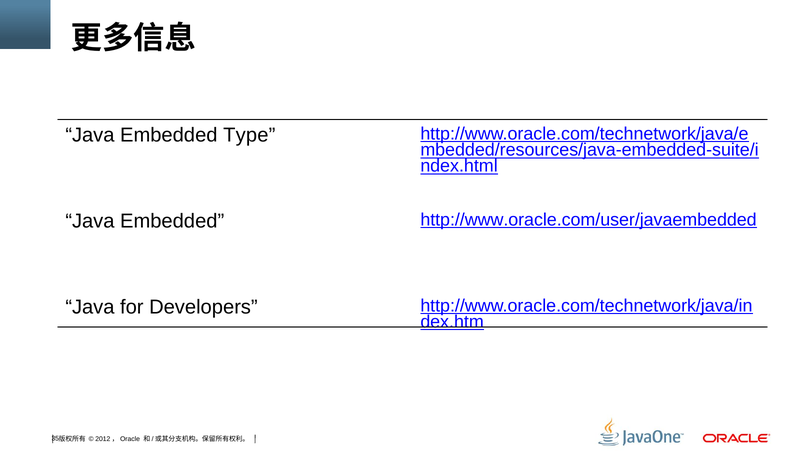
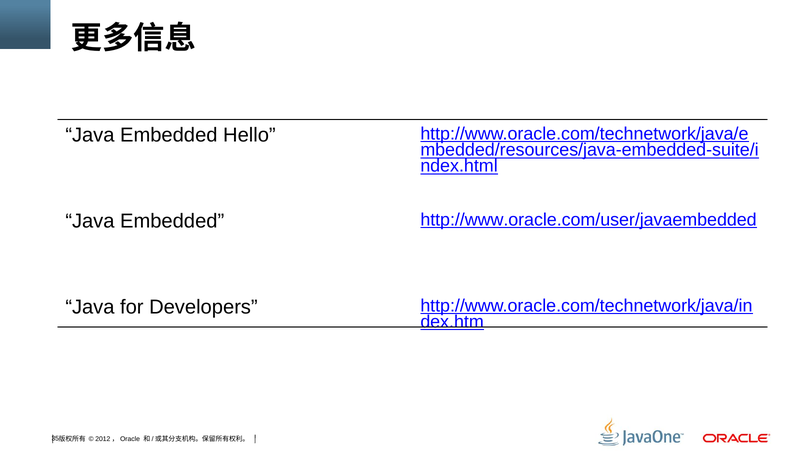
Type: Type -> Hello (249, 135)
